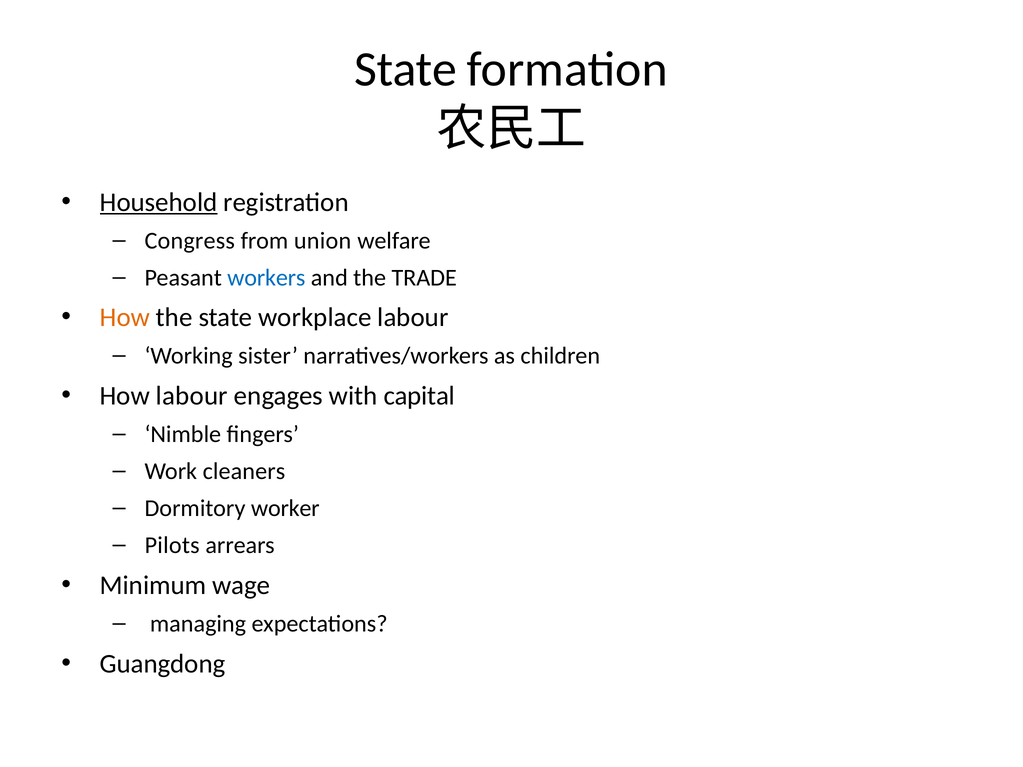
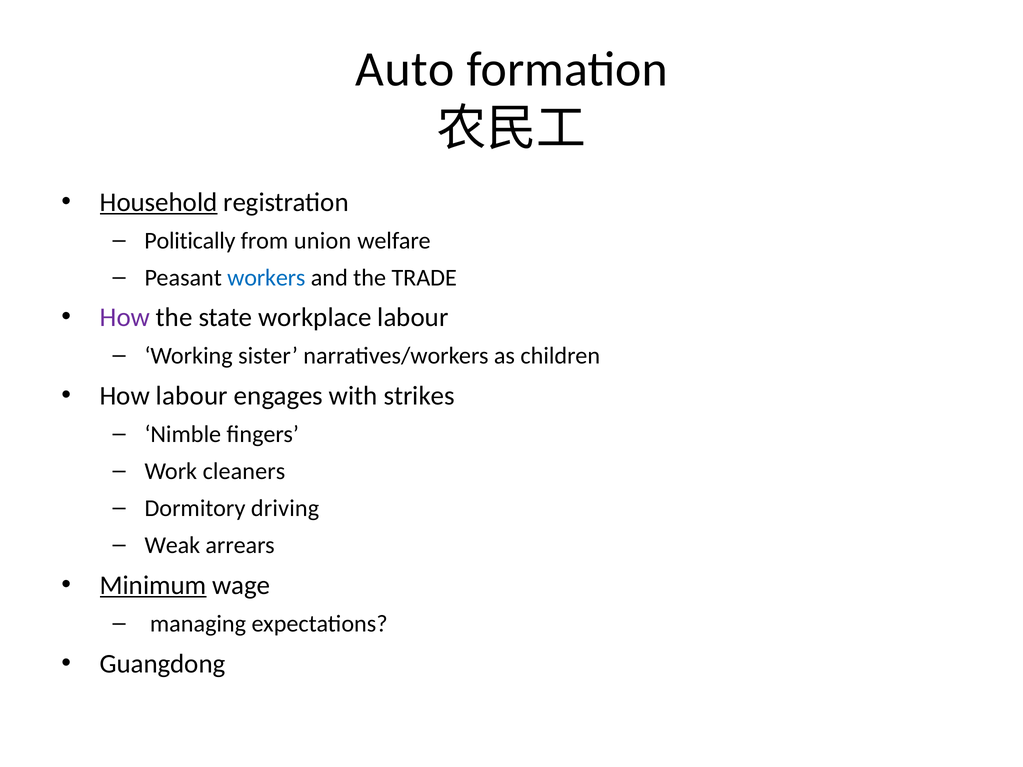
State: State -> Auto (405, 69)
Congress: Congress -> Politically (190, 241)
How colour: orange -> purple (125, 318)
capital: capital -> strikes (419, 396)
worker: worker -> driving (285, 509)
Pilots: Pilots -> Weak (172, 545)
Minimum underline: none -> present (153, 585)
